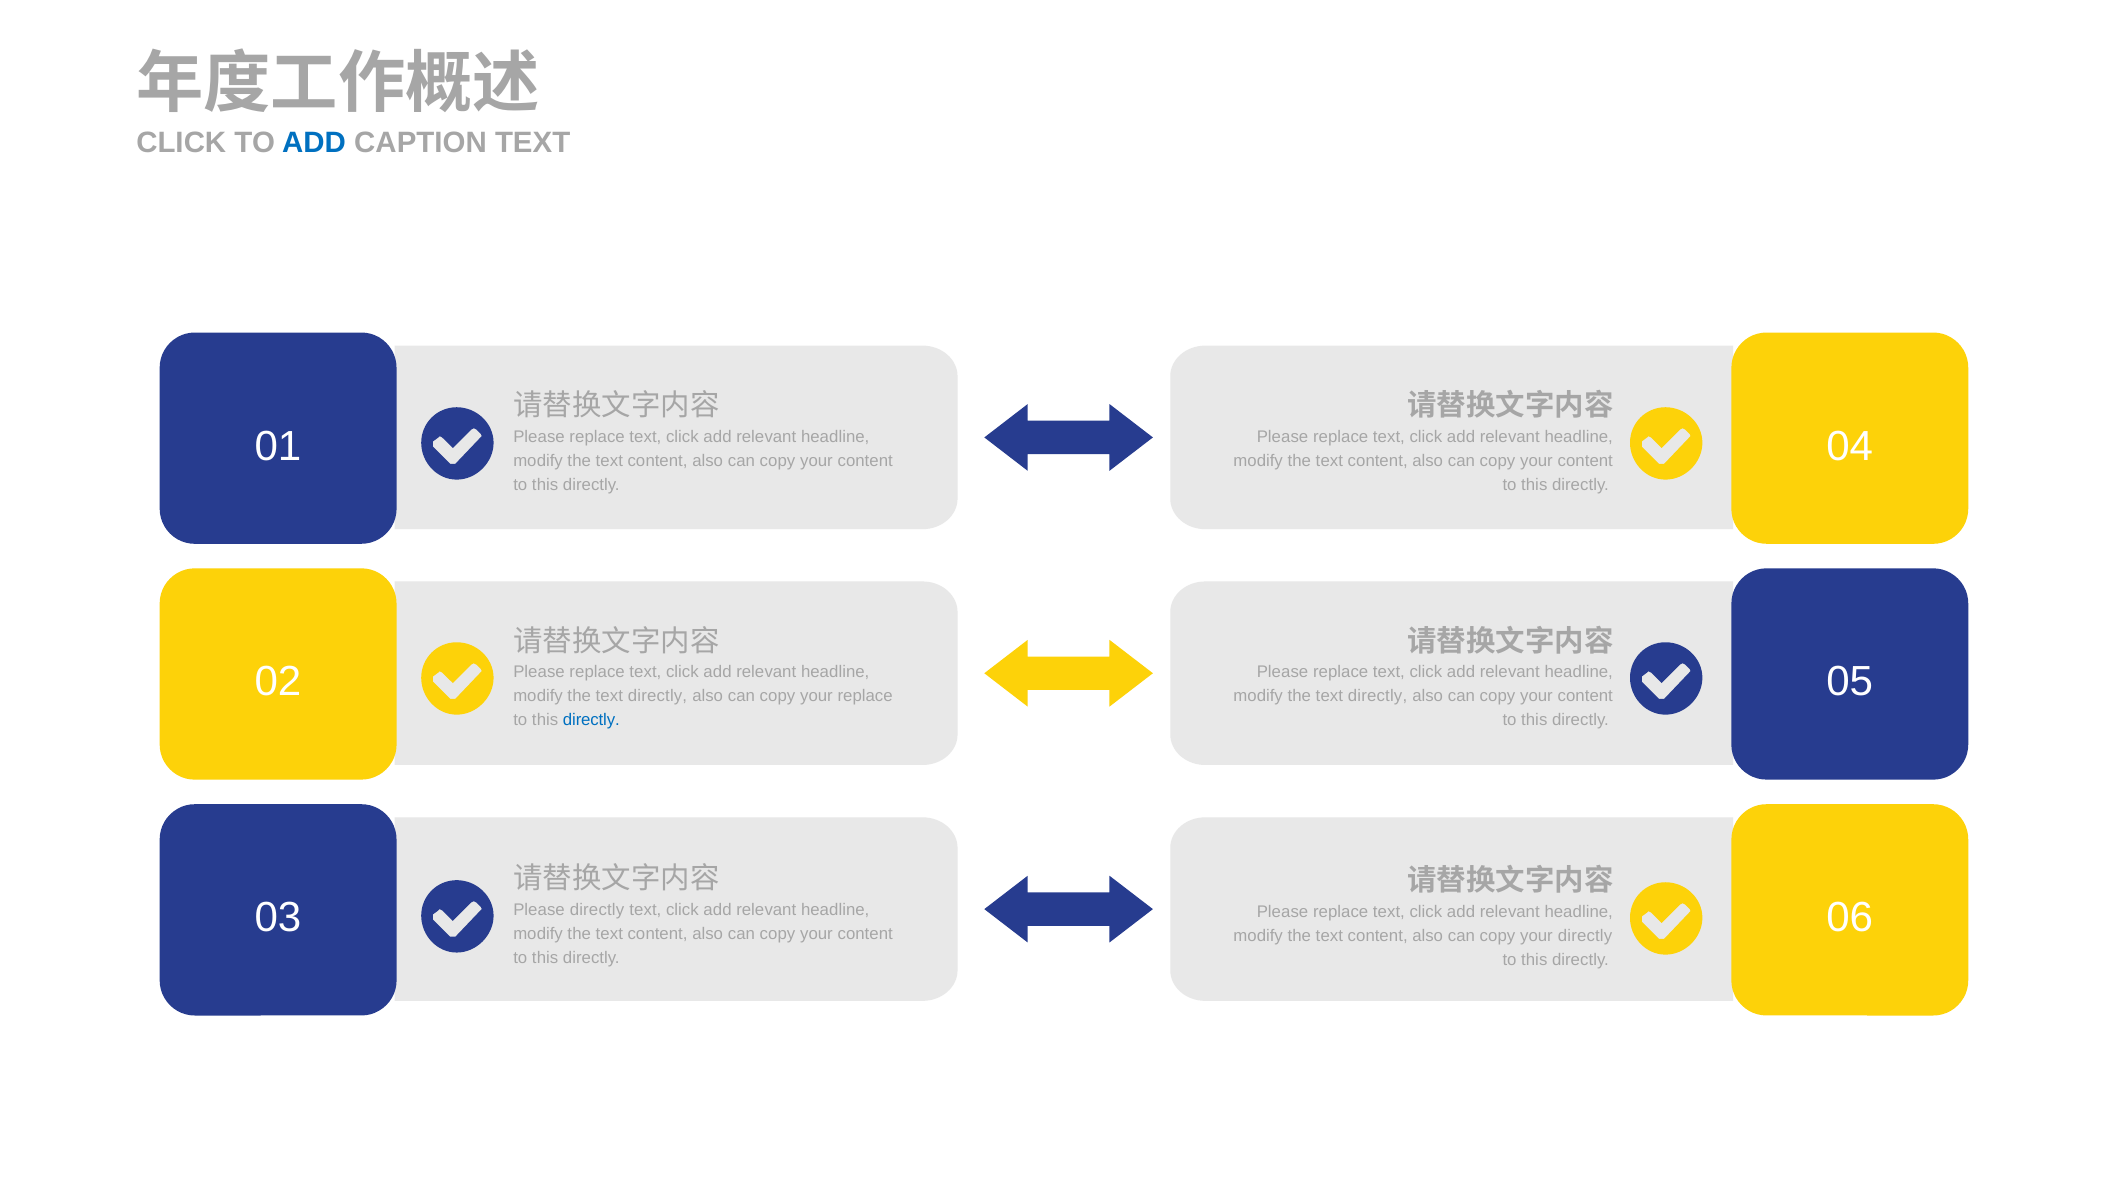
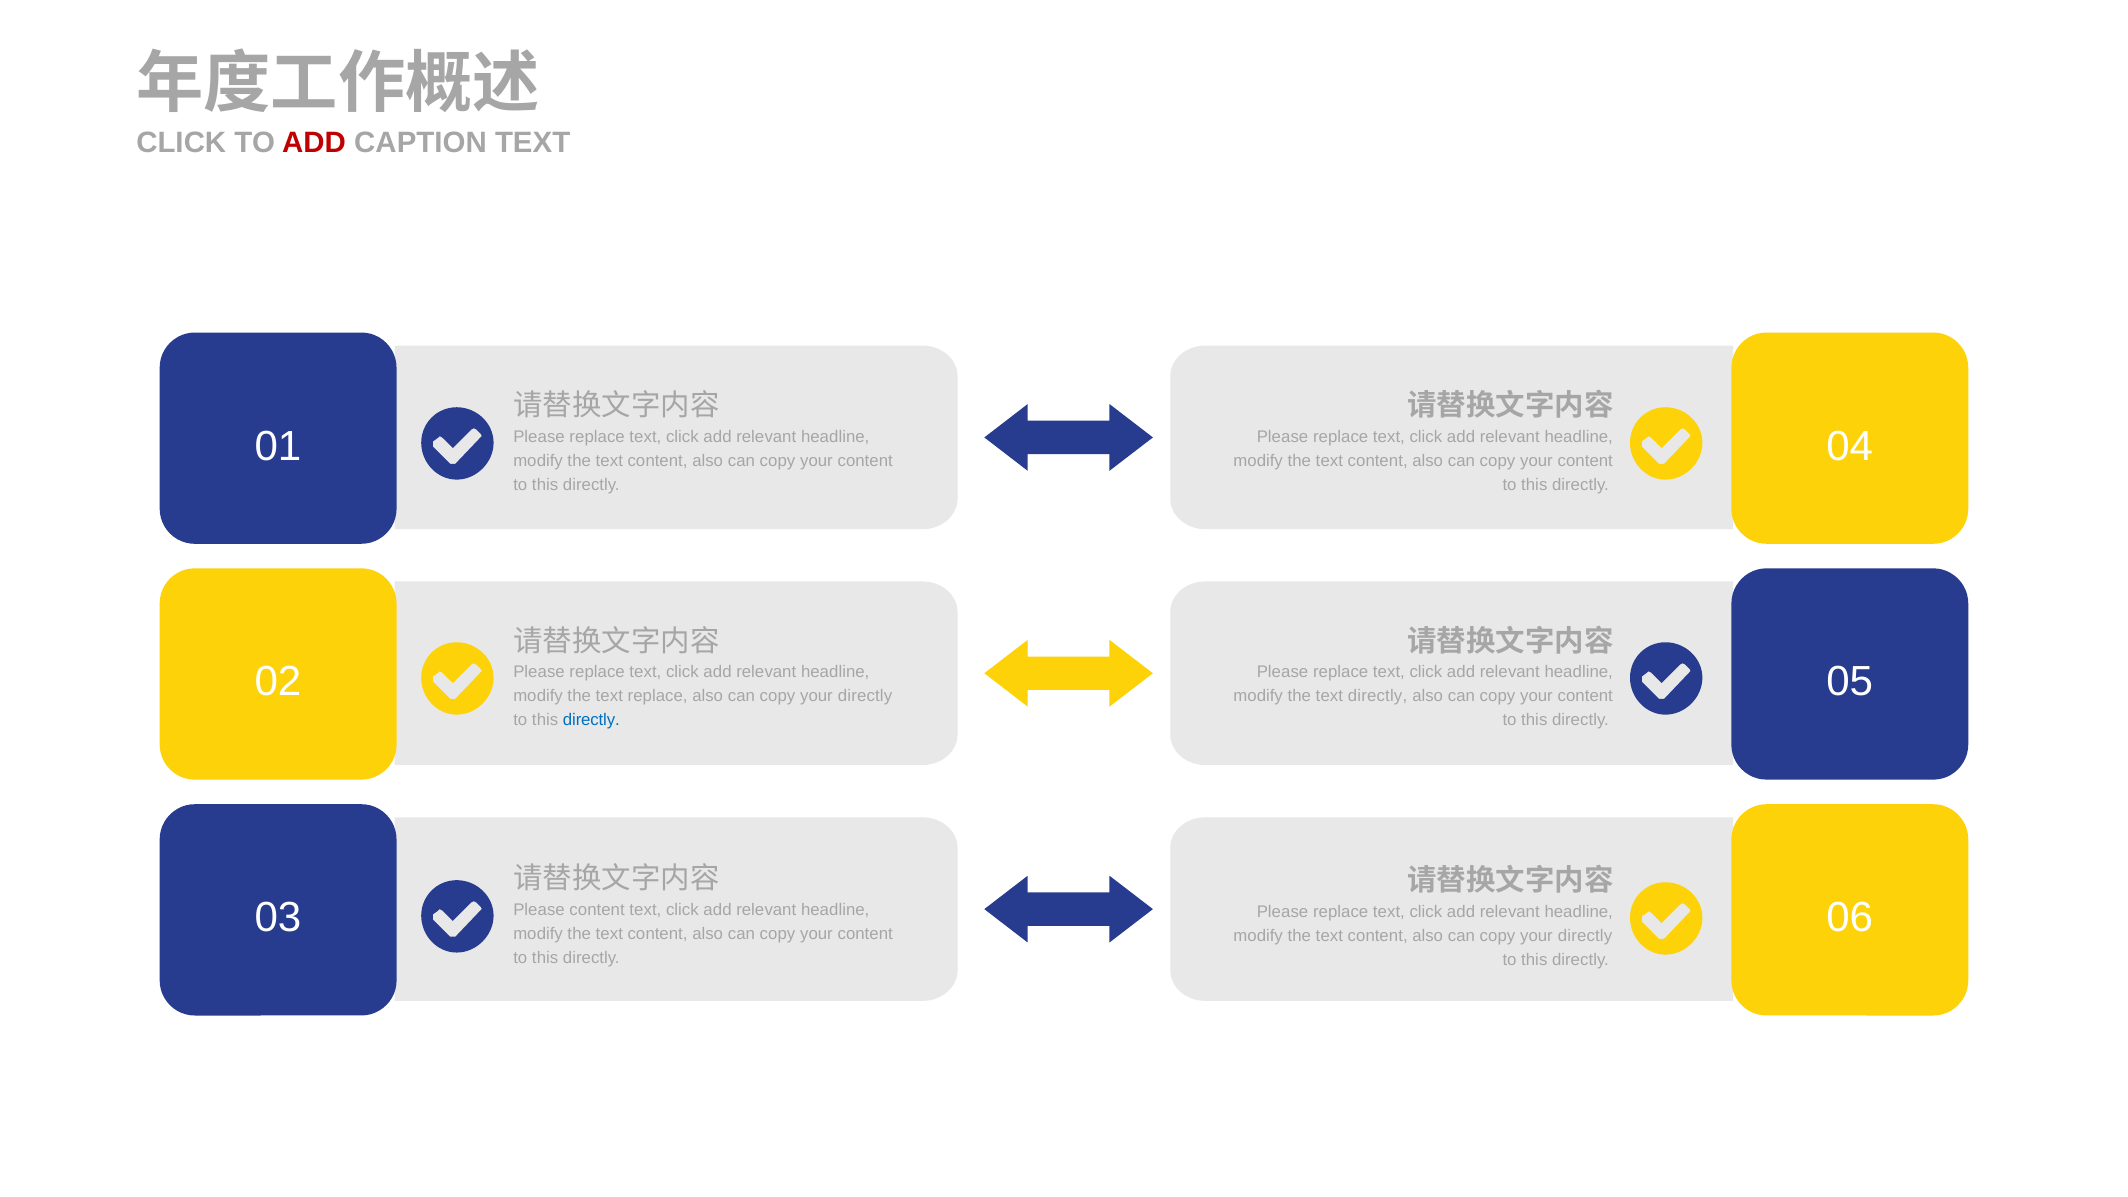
ADD colour: blue -> red (314, 143)
directly: directly -> replace (658, 696)
replace: replace -> directly (865, 696)
Please directly: directly -> content (597, 910)
